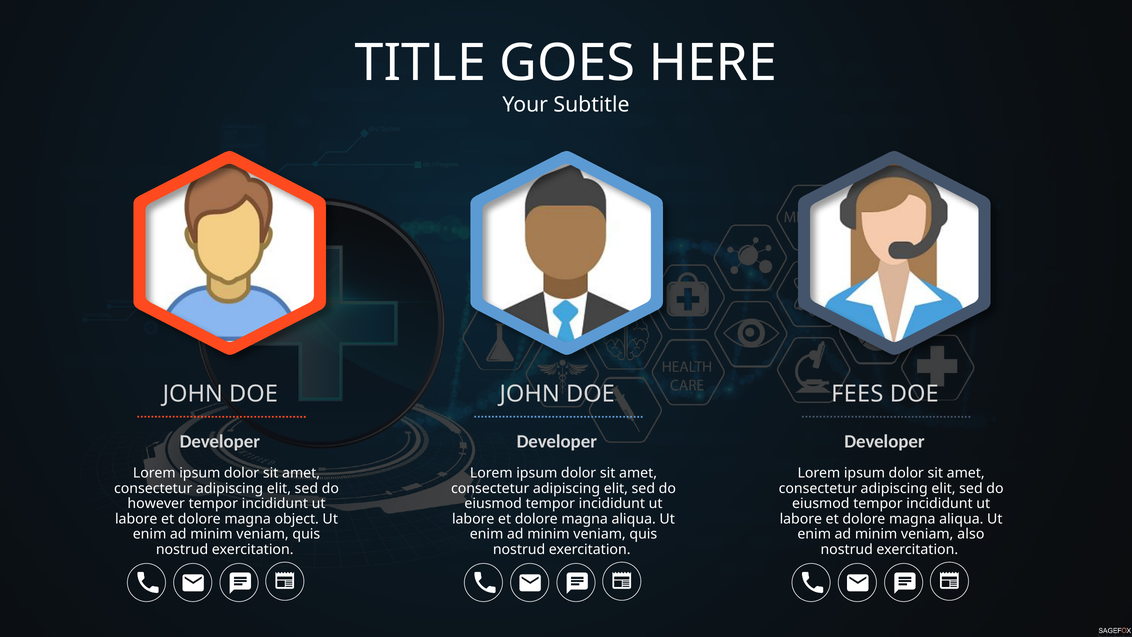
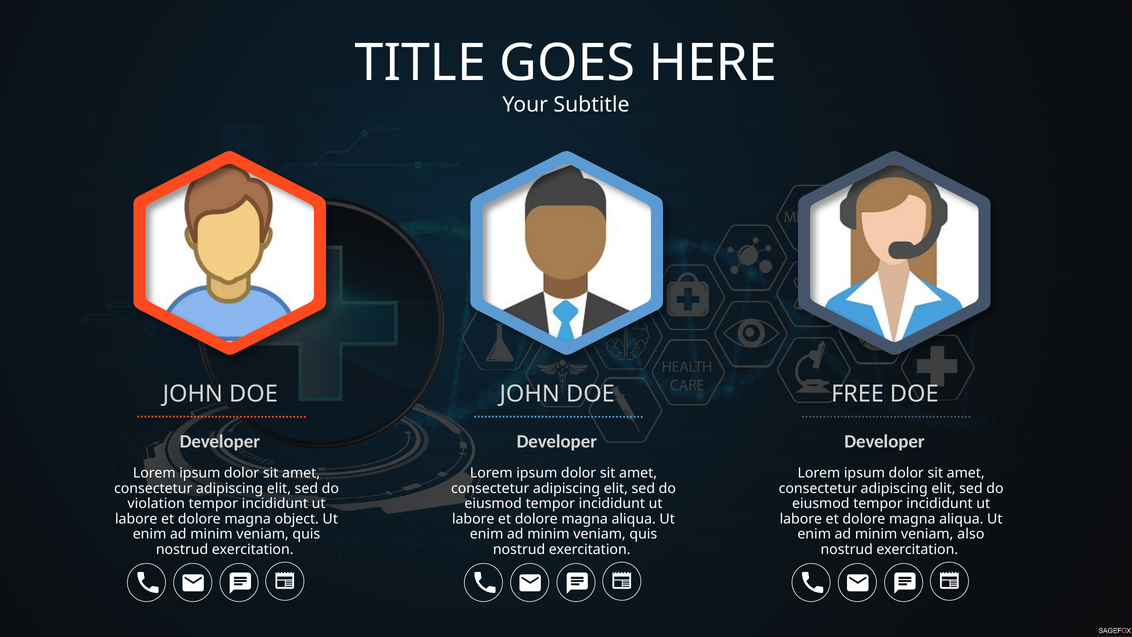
FEES: FEES -> FREE (858, 394)
however: however -> violation (156, 504)
